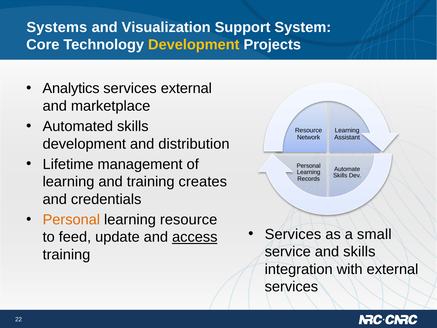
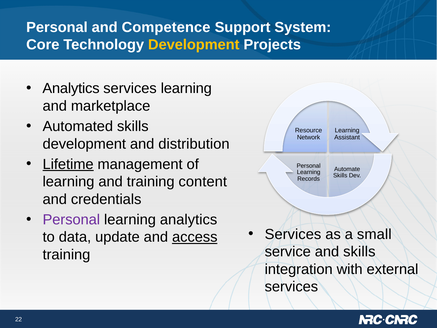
Systems: Systems -> Personal (57, 27)
Visualization: Visualization -> Competence (166, 27)
services external: external -> learning (186, 88)
Lifetime underline: none -> present (68, 164)
creates: creates -> content (203, 182)
Personal colour: orange -> purple (71, 220)
learning resource: resource -> analytics (189, 220)
feed: feed -> data (75, 237)
